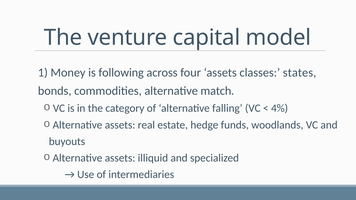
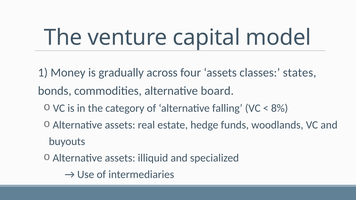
following: following -> gradually (121, 73)
match: match -> board (217, 91)
4%: 4% -> 8% (280, 108)
